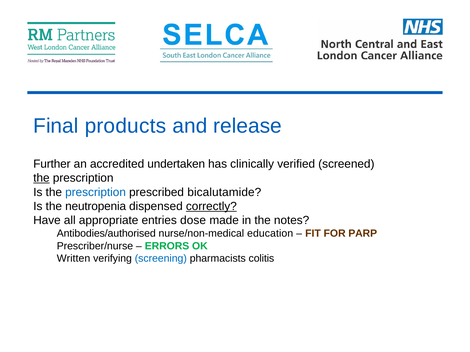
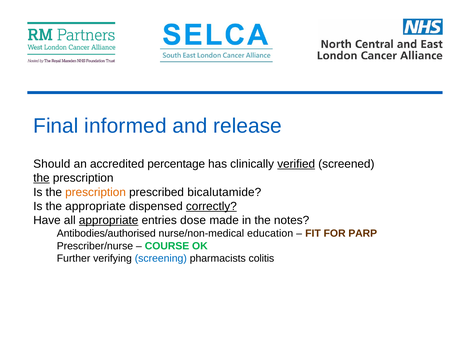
products: products -> informed (125, 126)
Further: Further -> Should (52, 164)
undertaken: undertaken -> percentage (176, 164)
verified underline: none -> present (296, 164)
prescription colour: blue -> orange (96, 192)
the neutropenia: neutropenia -> appropriate (95, 207)
appropriate underline: none -> present (109, 221)
ERRORS: ERRORS -> COURSE (167, 246)
Written: Written -> Further (74, 259)
